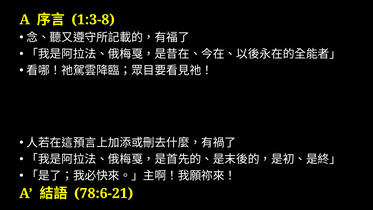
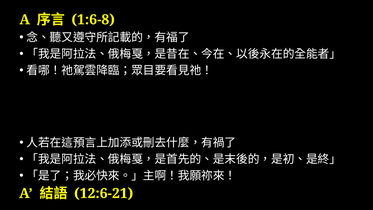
1:3-8: 1:3-8 -> 1:6-8 (93, 20)
78:6-21: 78:6-21 -> 12:6-21 (104, 193)
